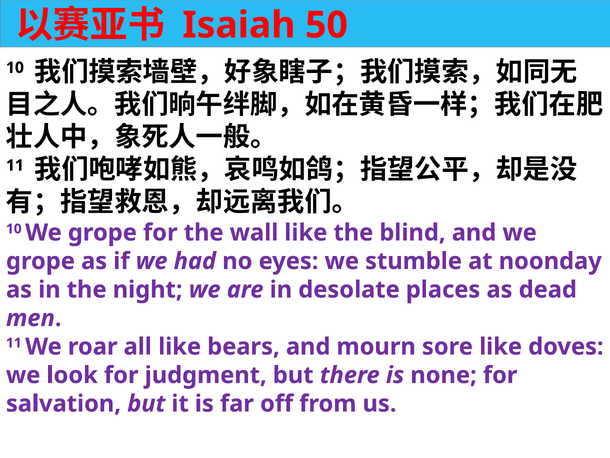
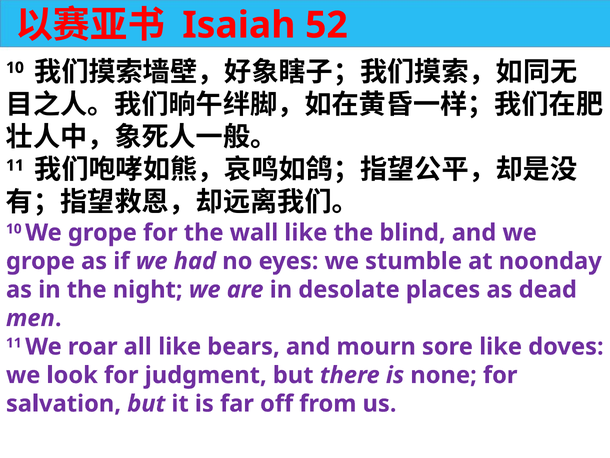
50: 50 -> 52 (326, 25)
